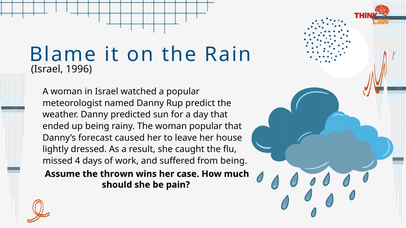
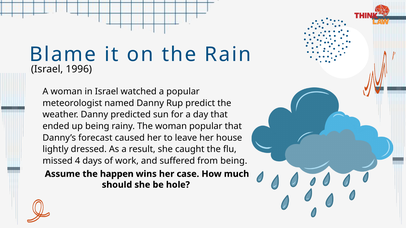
thrown: thrown -> happen (117, 174)
pain: pain -> hole (178, 185)
